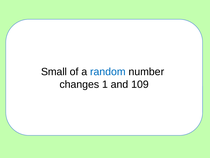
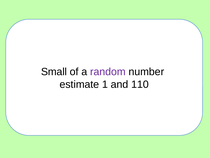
random colour: blue -> purple (108, 72)
changes: changes -> estimate (79, 84)
109: 109 -> 110 (140, 84)
